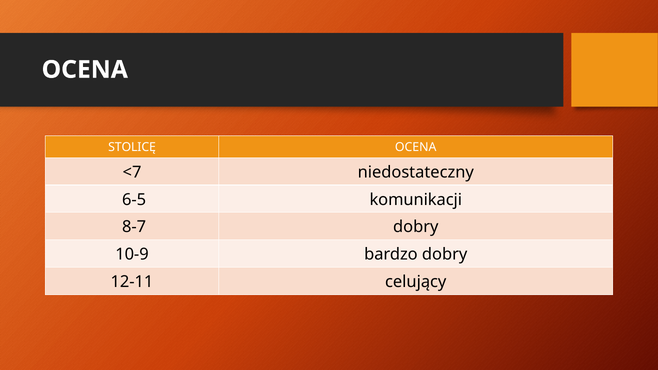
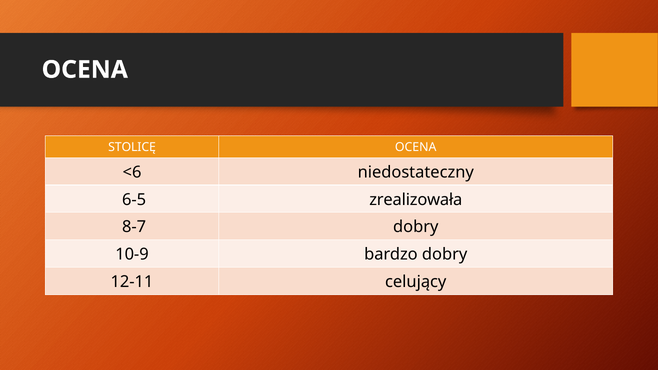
<7: <7 -> <6 (132, 172)
komunikacji: komunikacji -> zrealizowała (416, 200)
